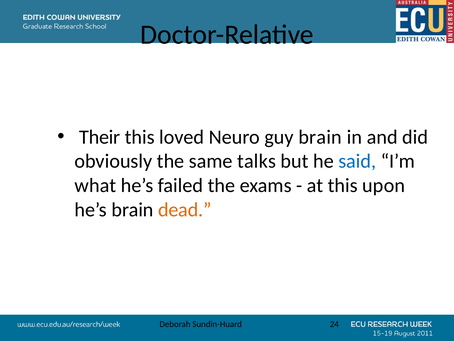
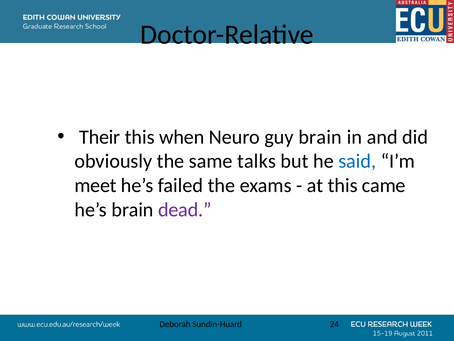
loved: loved -> when (182, 137)
what: what -> meet (96, 185)
upon: upon -> came (384, 185)
dead colour: orange -> purple (185, 210)
